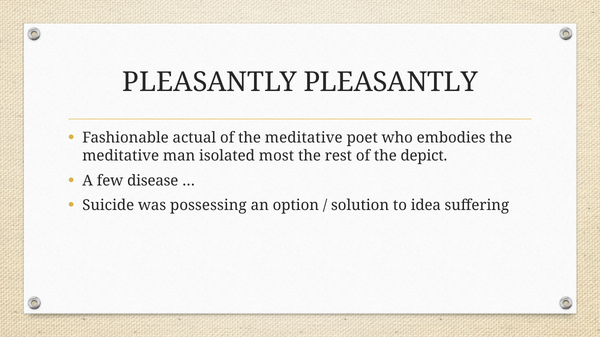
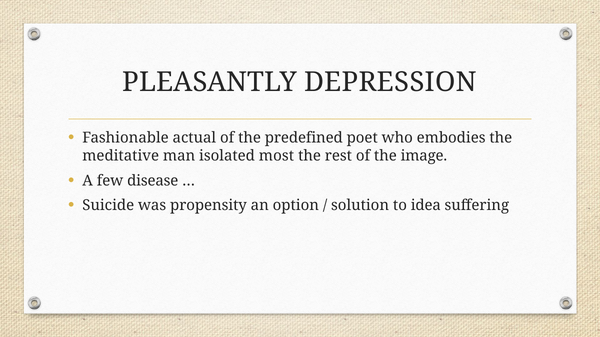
PLEASANTLY PLEASANTLY: PLEASANTLY -> DEPRESSION (391, 82)
of the meditative: meditative -> predefined (304, 138)
depict: depict -> image (424, 156)
possessing: possessing -> propensity (208, 206)
